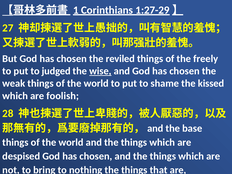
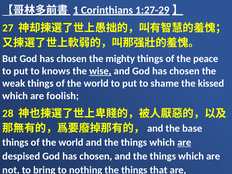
reviled: reviled -> mighty (120, 59)
freely: freely -> peace (206, 59)
judged: judged -> knows (56, 71)
are underline: none -> present (184, 142)
